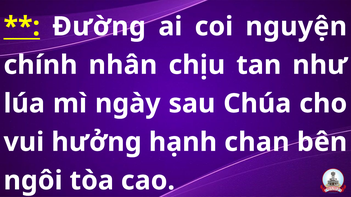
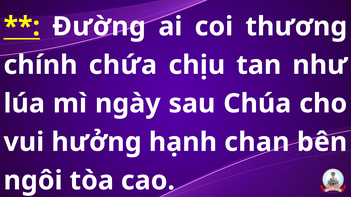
nguyện: nguyện -> thương (296, 27)
nhân: nhân -> chứa (123, 65)
